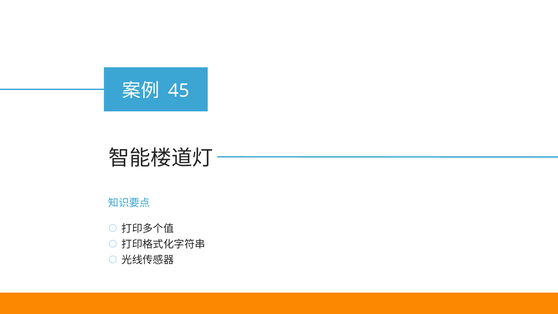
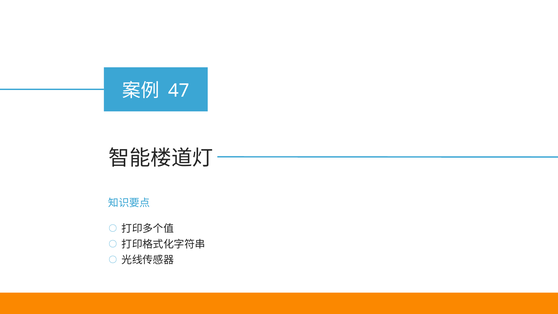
45: 45 -> 47 (179, 91)
